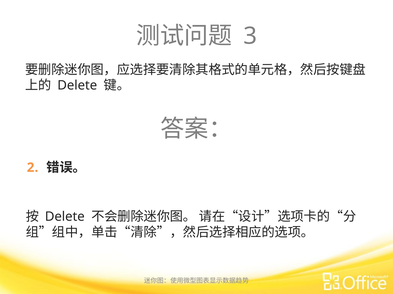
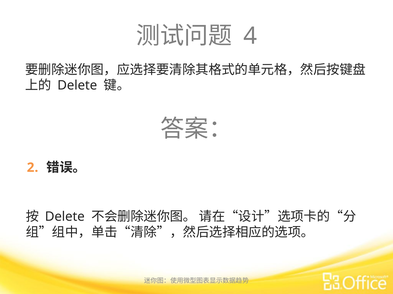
3: 3 -> 4 (250, 36)
